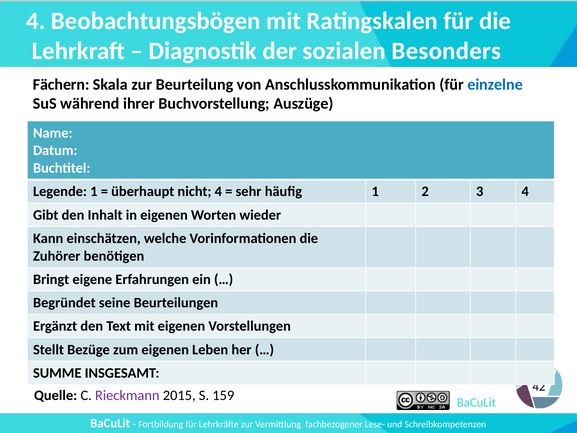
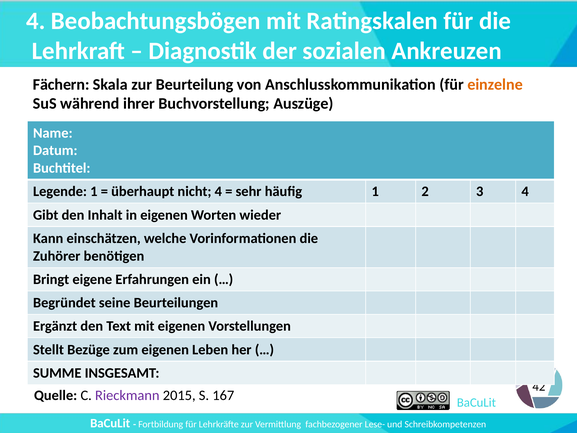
Besonders: Besonders -> Ankreuzen (447, 51)
einzelne colour: blue -> orange (495, 84)
159: 159 -> 167 (223, 395)
